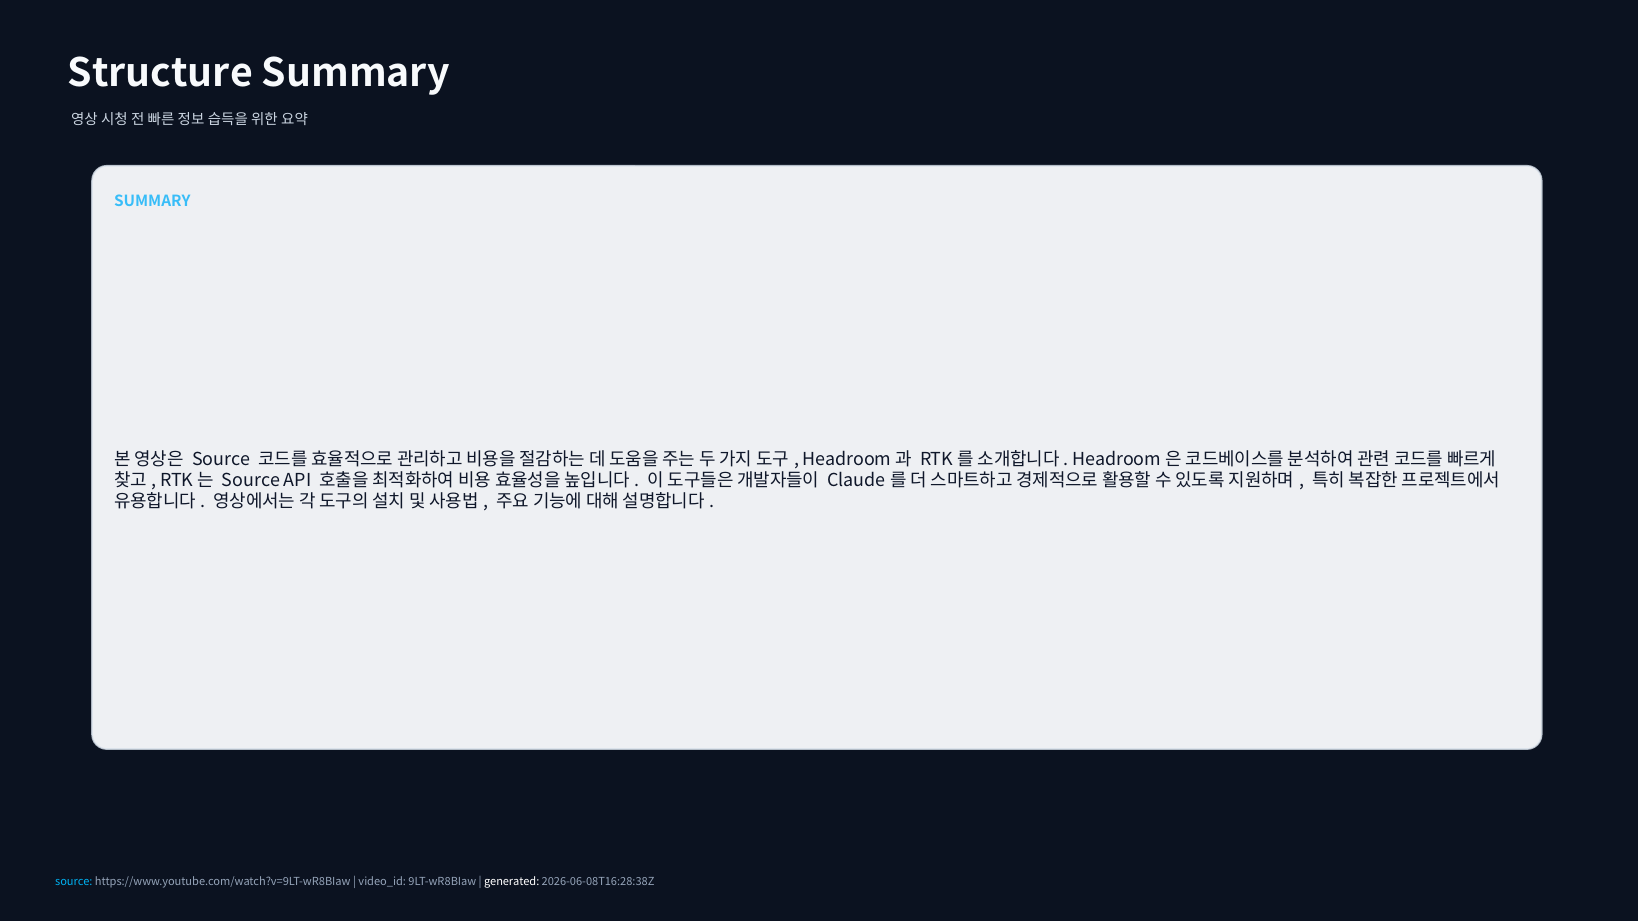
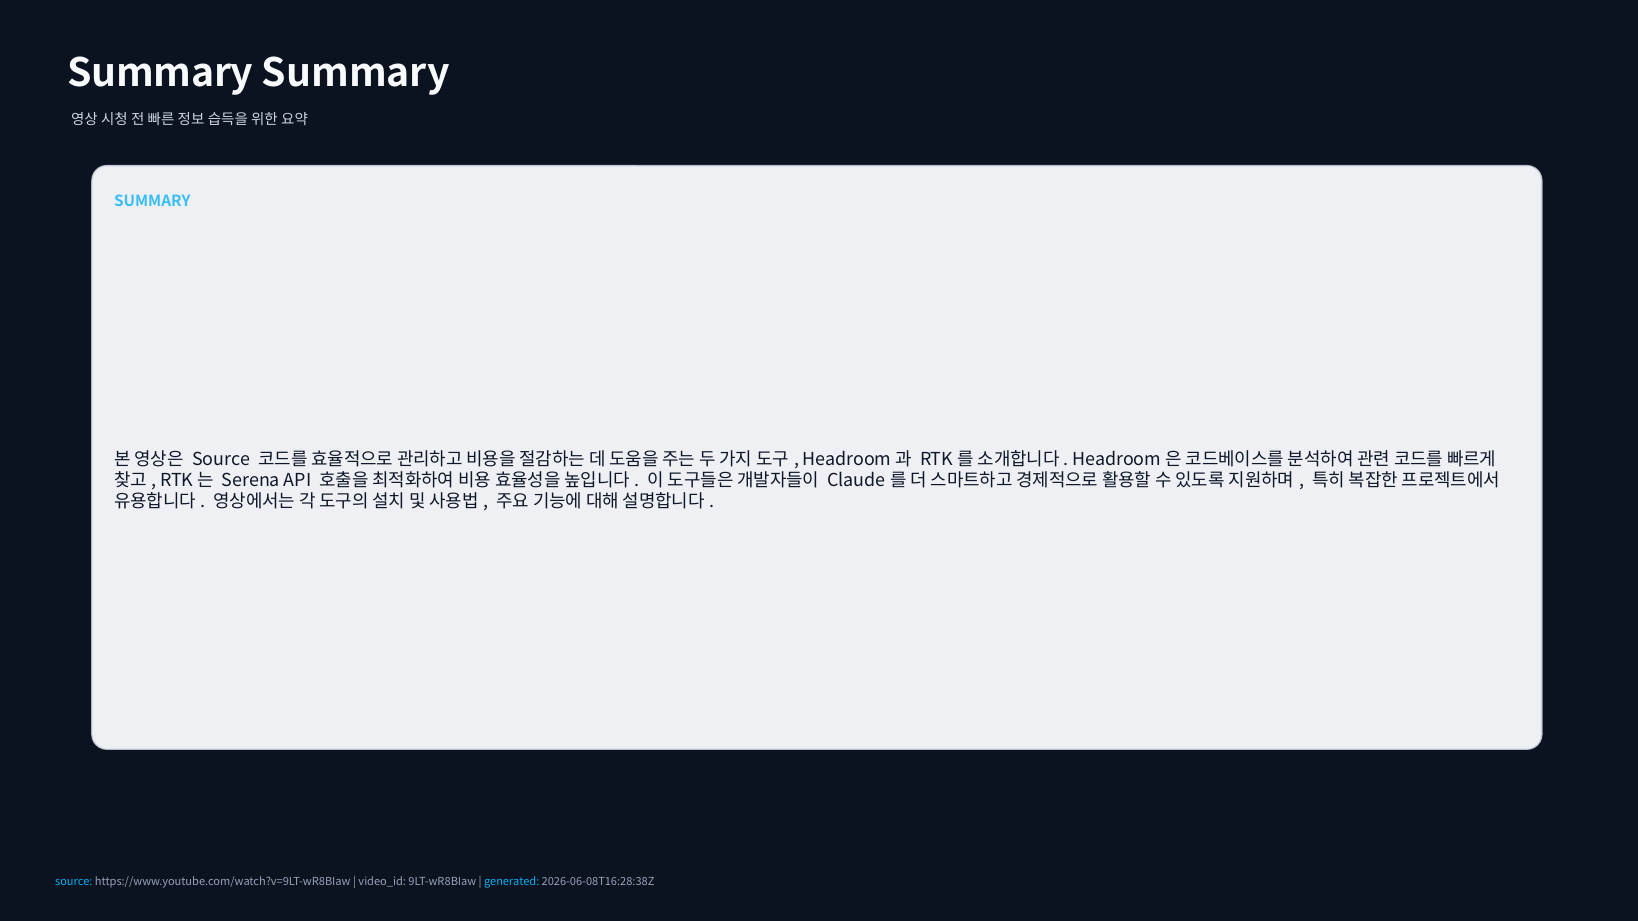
Structure: Structure -> Summary (160, 73)
Source: Source -> Serena (251, 481)
generated colour: white -> light blue (512, 882)
